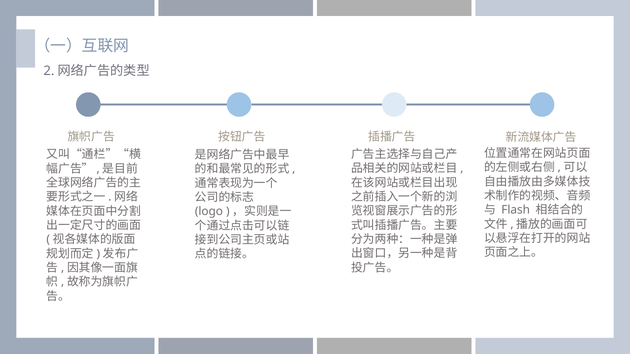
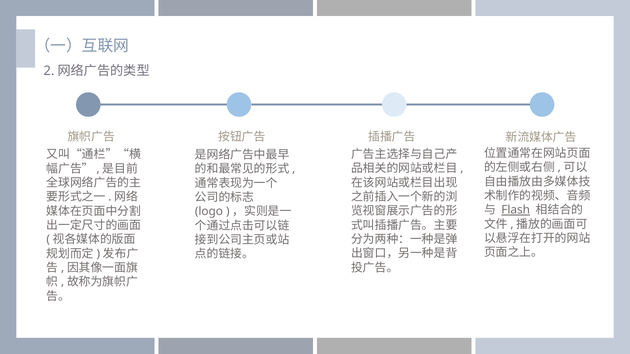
Flash underline: none -> present (516, 210)
